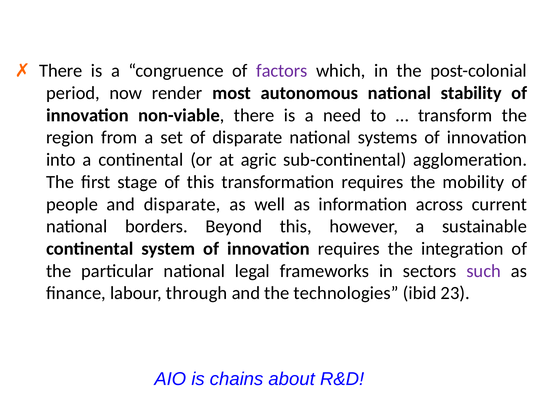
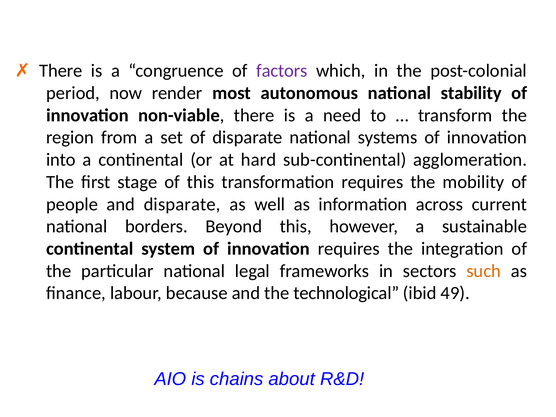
agric: agric -> hard (259, 160)
such colour: purple -> orange (484, 271)
through: through -> because (197, 293)
technologies: technologies -> technological (346, 293)
23: 23 -> 49 (455, 293)
